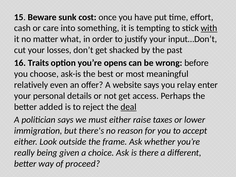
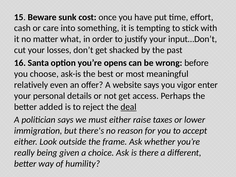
with underline: present -> none (209, 28)
Traits: Traits -> Santa (38, 63)
relay: relay -> vigor (186, 85)
proceed: proceed -> humility (83, 164)
